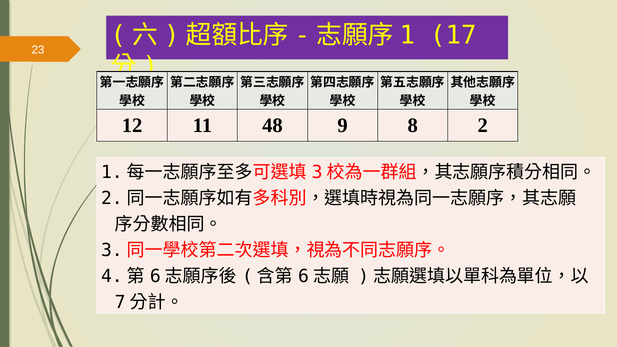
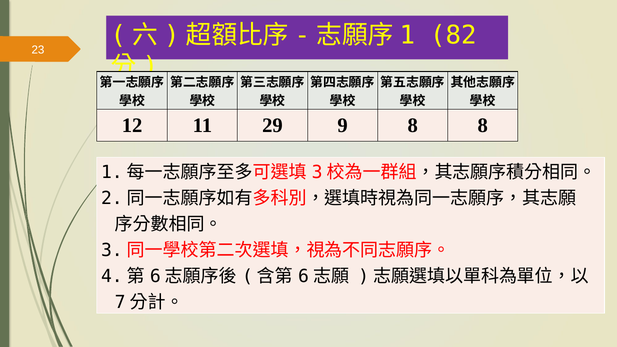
17: 17 -> 82 (454, 35)
48: 48 -> 29 (272, 125)
8 2: 2 -> 8 (483, 125)
